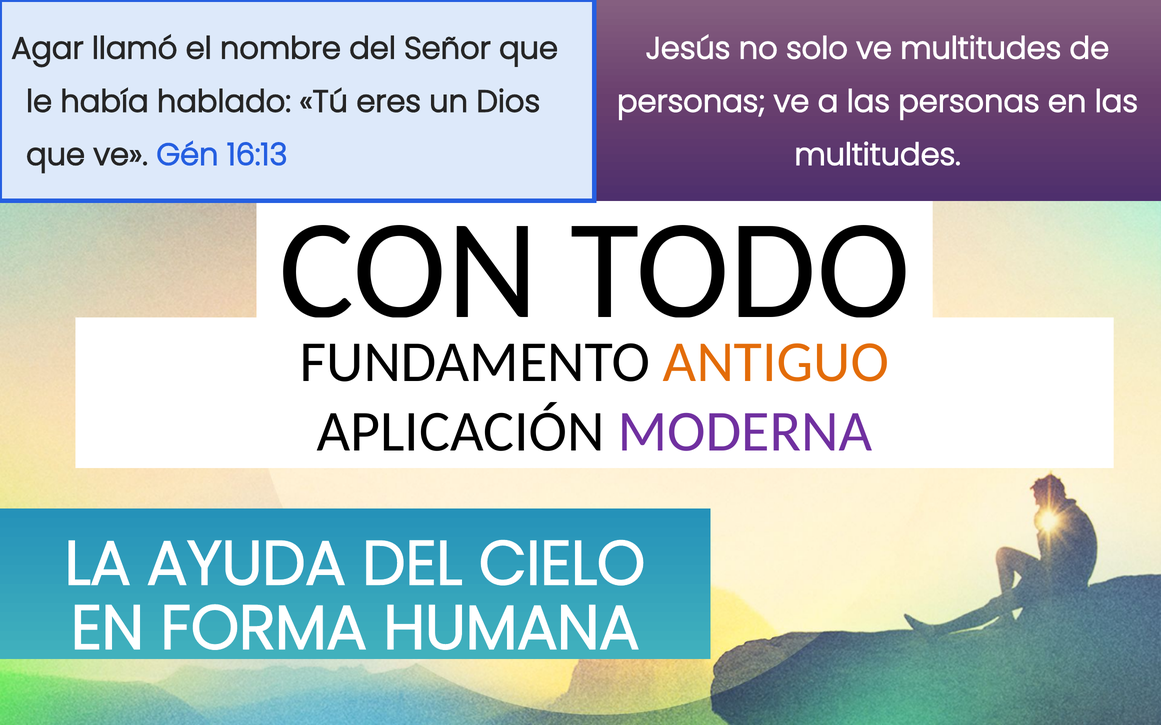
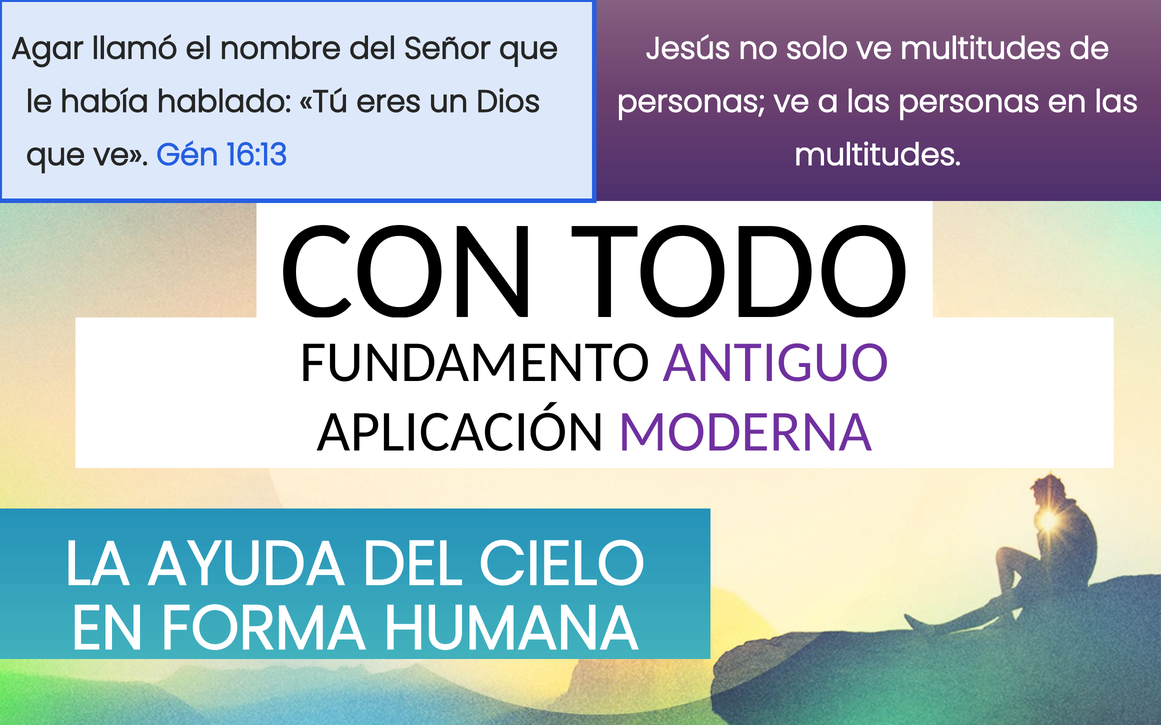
ANTIGUO colour: orange -> purple (776, 362)
